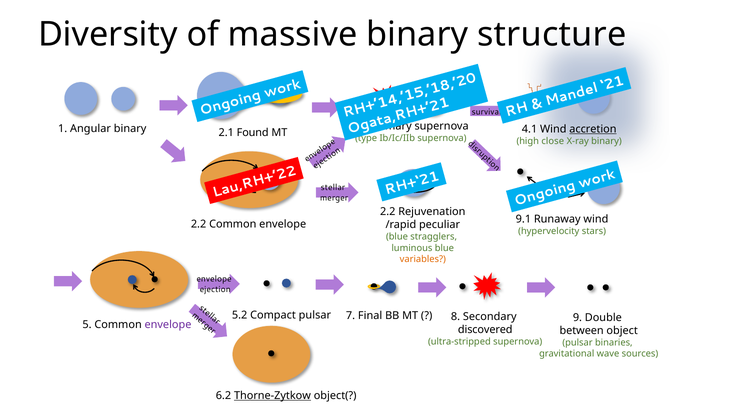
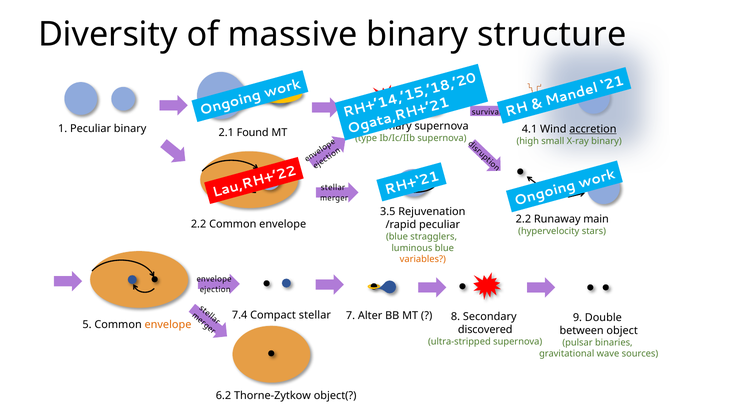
1 Angular: Angular -> Peculiar (91, 129)
close: close -> small (553, 141)
2.2: 2.2 -> 3.5 (388, 212)
9.1: 9.1 -> 2.2 (523, 219)
Runaway wind: wind -> main (596, 219)
5.2: 5.2 -> 7.4 (240, 315)
Compact pulsar: pulsar -> stellar (315, 315)
Final: Final -> Alter (370, 316)
envelope colour: purple -> orange (168, 325)
Thorne-Zytkow underline: present -> none (272, 396)
